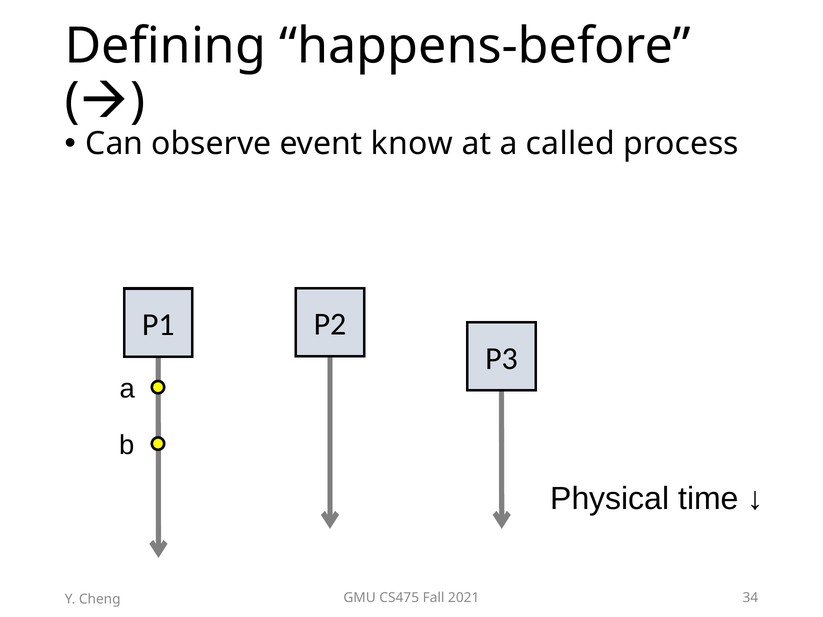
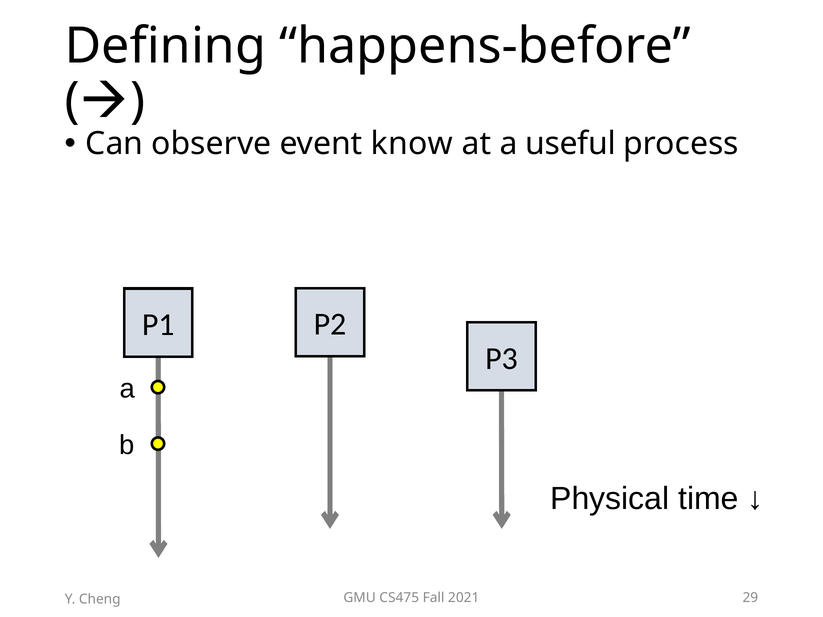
called: called -> useful (571, 144)
34: 34 -> 29 (750, 598)
